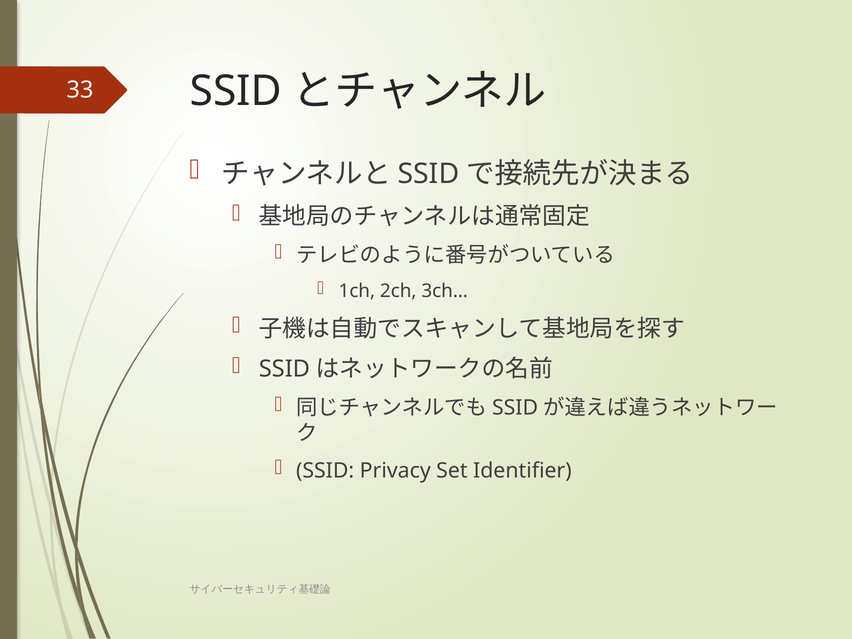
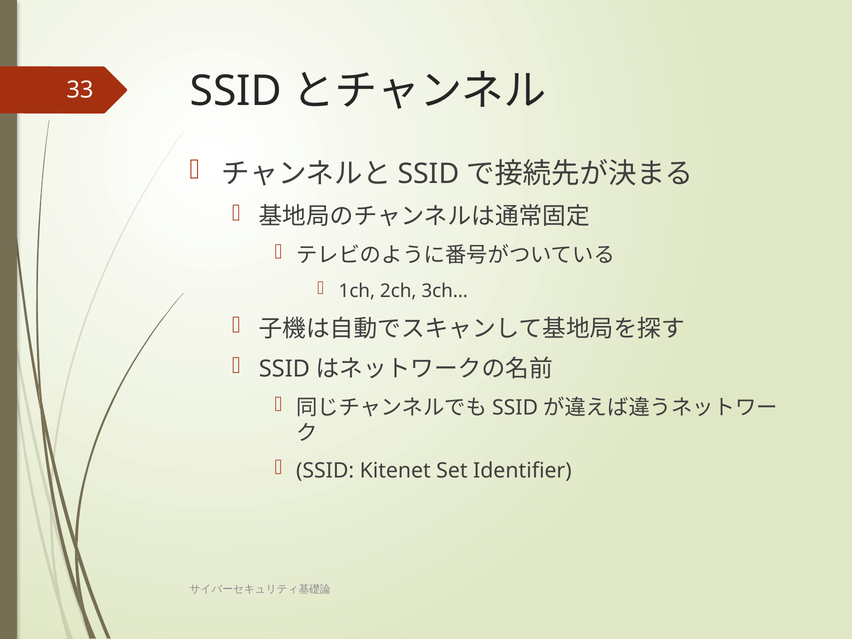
Privacy: Privacy -> Kitenet (395, 471)
